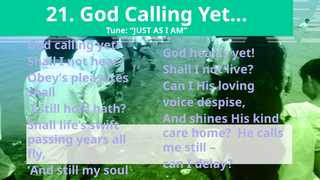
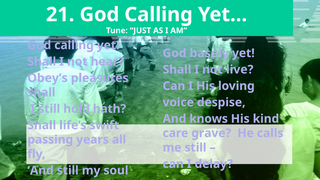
hearts: hearts -> basely (209, 53)
shines: shines -> knows (209, 119)
home: home -> grave (211, 133)
